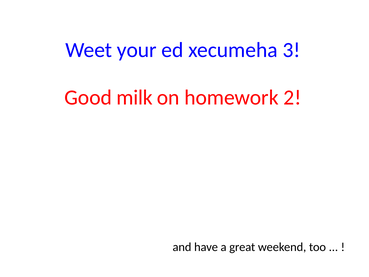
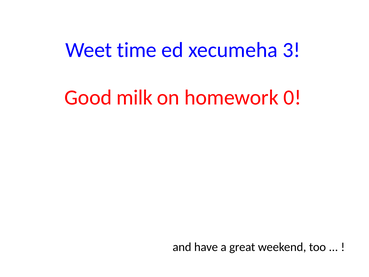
your: your -> time (137, 50)
2: 2 -> 0 (292, 97)
